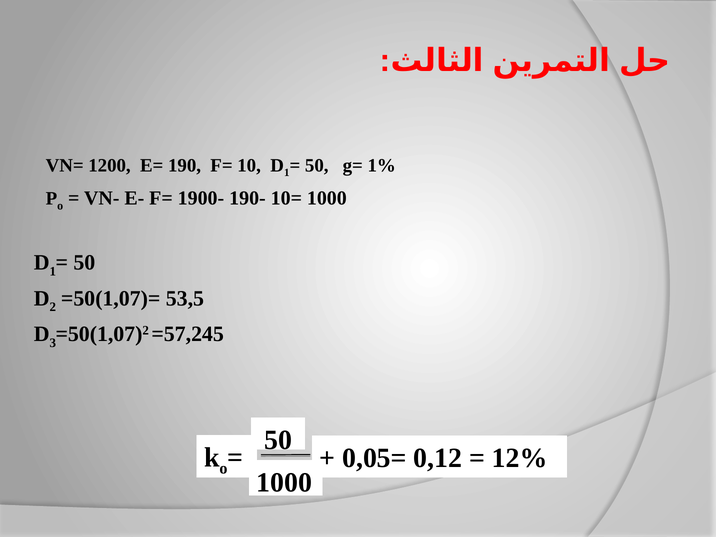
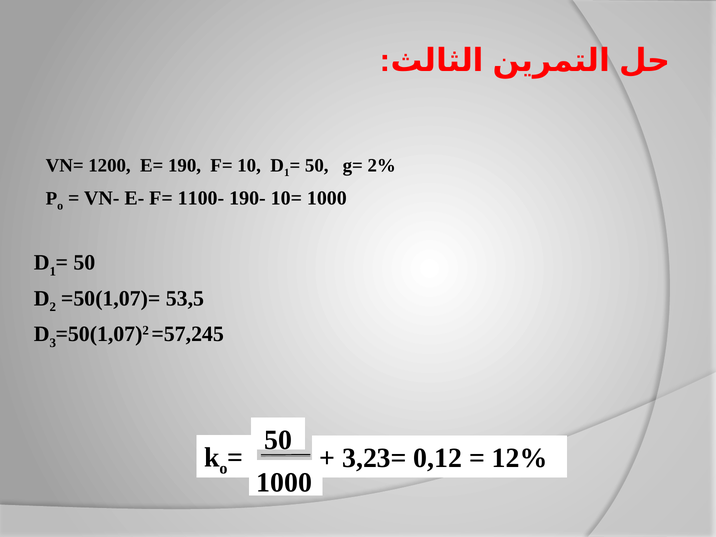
1%: 1% -> 2% (382, 165)
1900-: 1900- -> 1100- (201, 198)
0,05=: 0,05= -> 3,23= (374, 458)
